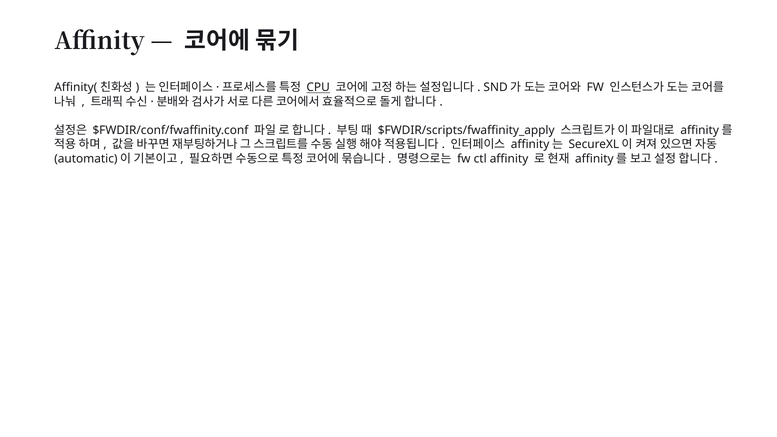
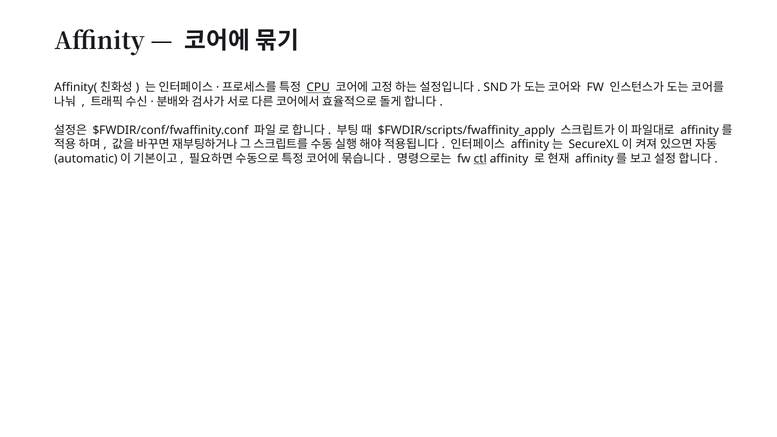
ctl underline: none -> present (480, 159)
